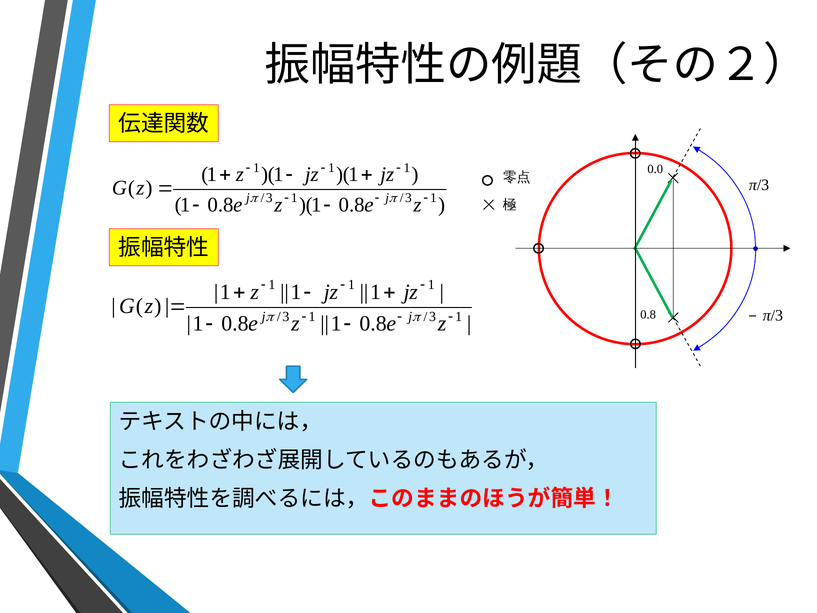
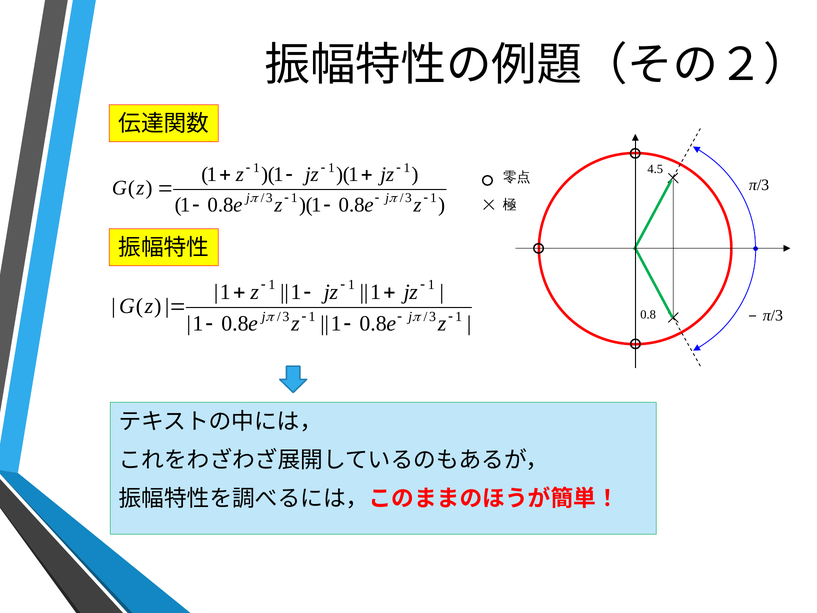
0.0: 0.0 -> 4.5 (655, 169)
